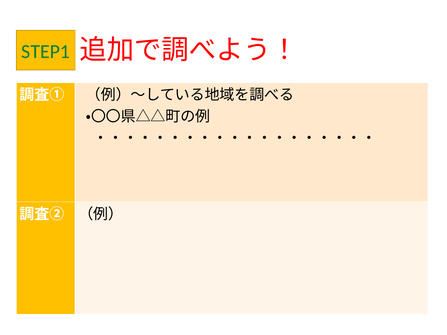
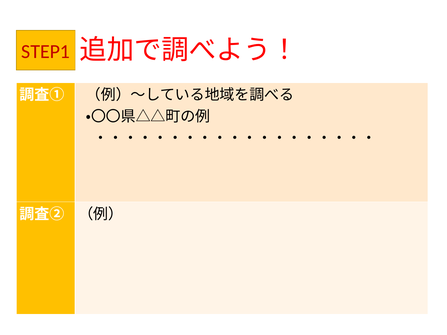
STEP1 colour: green -> red (46, 52)
